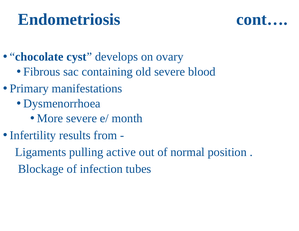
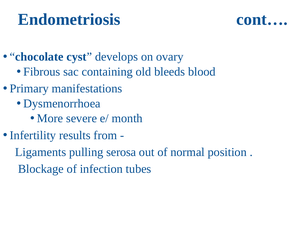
old severe: severe -> bleeds (170, 72)
active: active -> serosa (121, 152)
